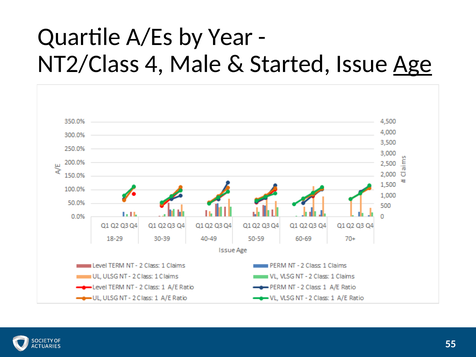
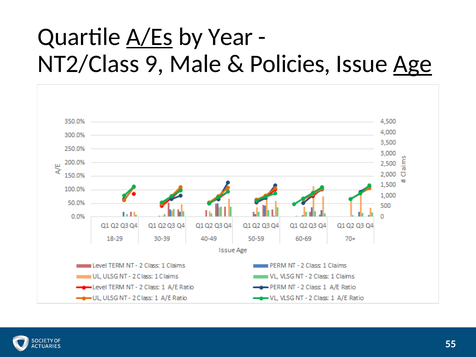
A/Es underline: none -> present (149, 37)
4: 4 -> 9 (154, 64)
Started: Started -> Policies (290, 64)
